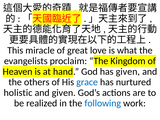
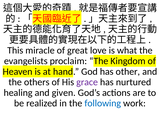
has given: given -> other (128, 72)
grace colour: blue -> purple (87, 82)
holistic: holistic -> healing (18, 93)
